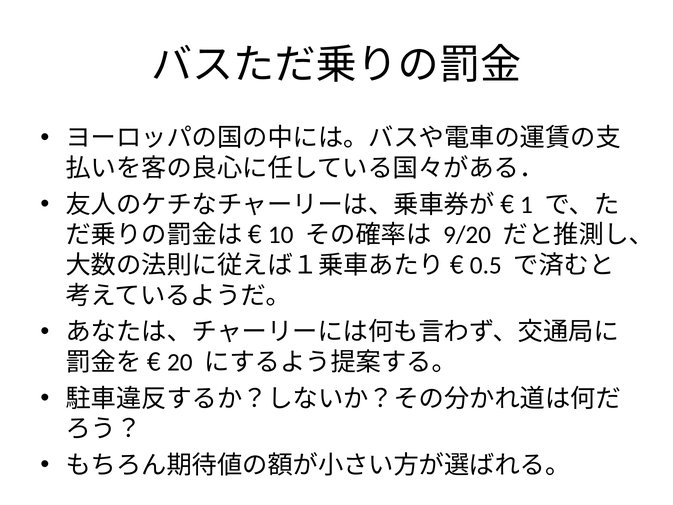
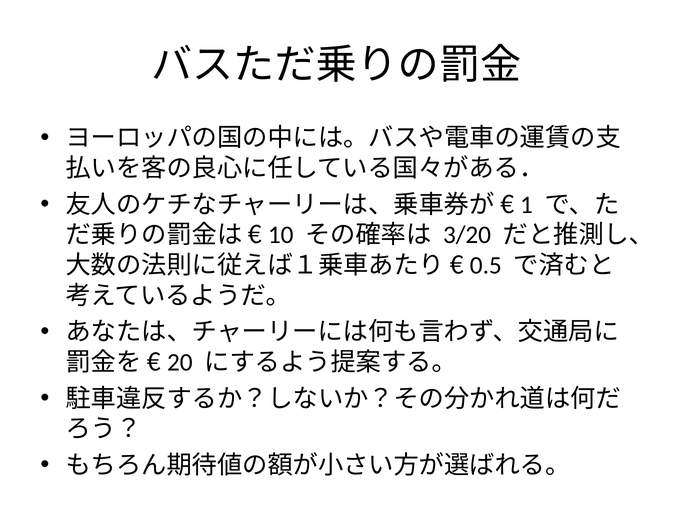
9/20: 9/20 -> 3/20 (467, 235)
